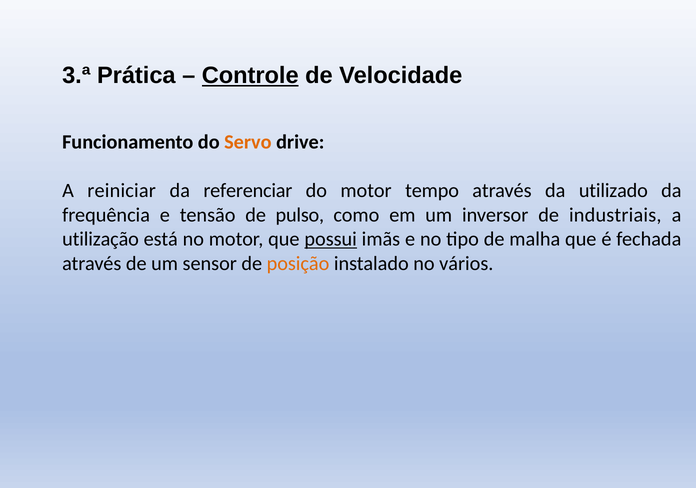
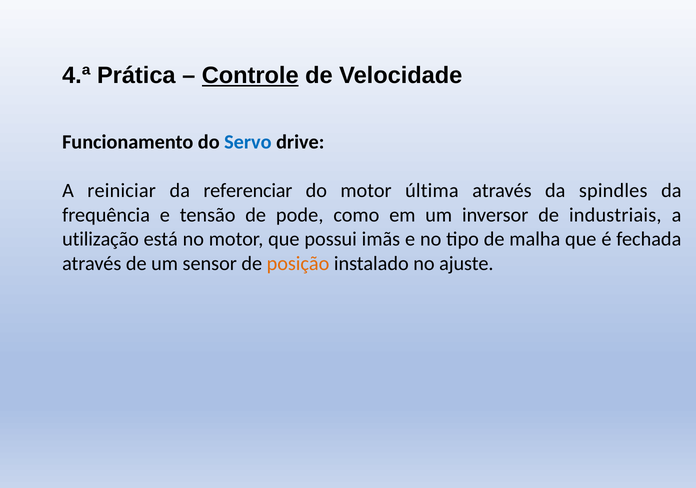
3.ª: 3.ª -> 4.ª (76, 76)
Servo colour: orange -> blue (248, 142)
tempo: tempo -> última (432, 191)
utilizado: utilizado -> spindles (613, 191)
pulso: pulso -> pode (300, 215)
possui underline: present -> none (331, 239)
vários: vários -> ajuste (466, 263)
